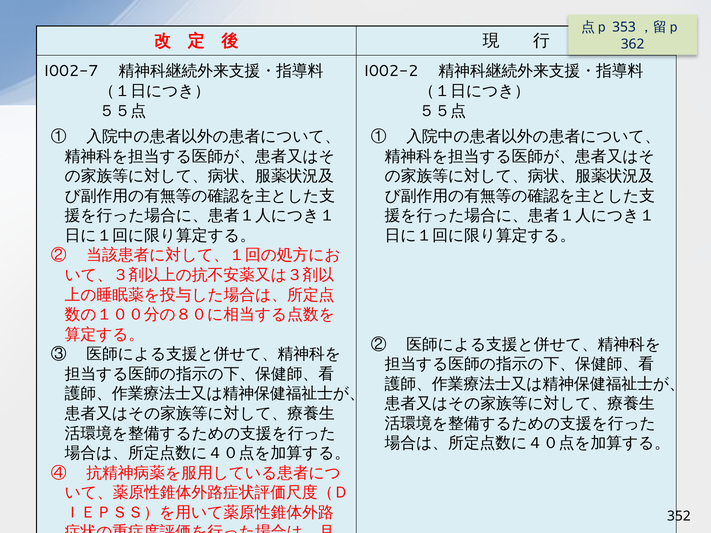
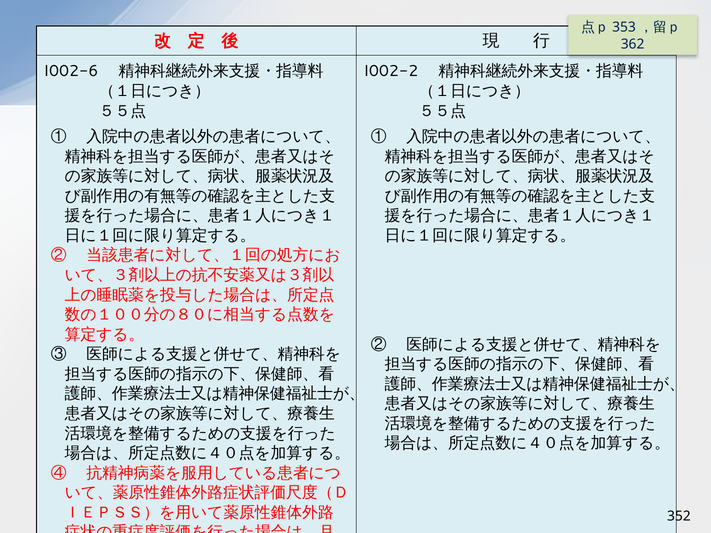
I002-7: I002-7 -> I002-6 (71, 71)
